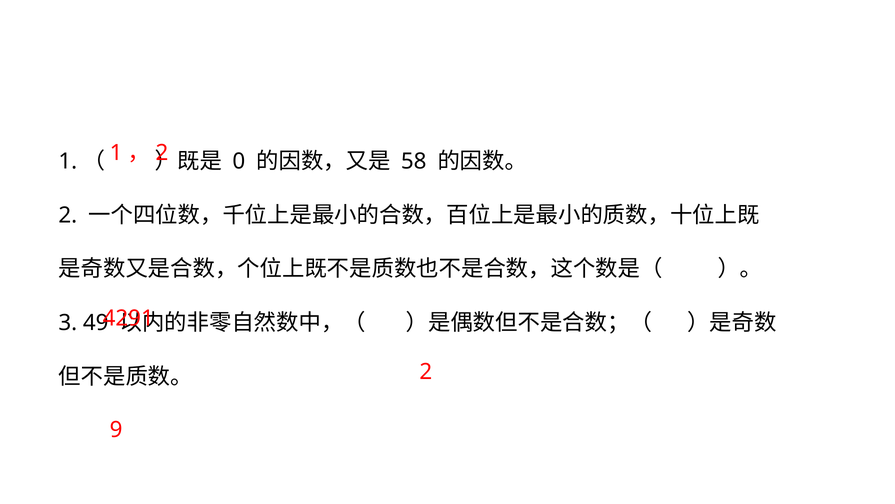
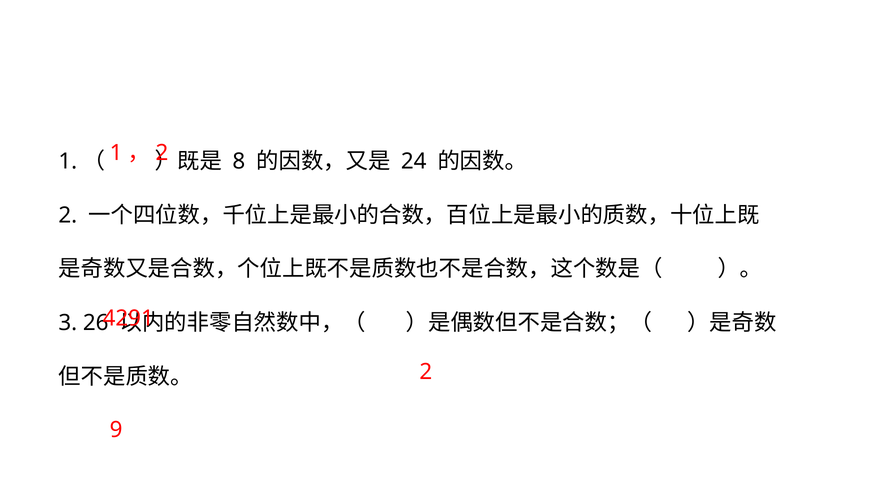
0: 0 -> 8 (239, 161)
58: 58 -> 24 (414, 161)
49: 49 -> 26 (96, 323)
